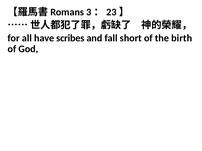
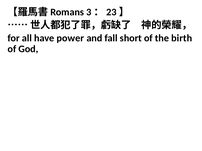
scribes: scribes -> power (70, 38)
